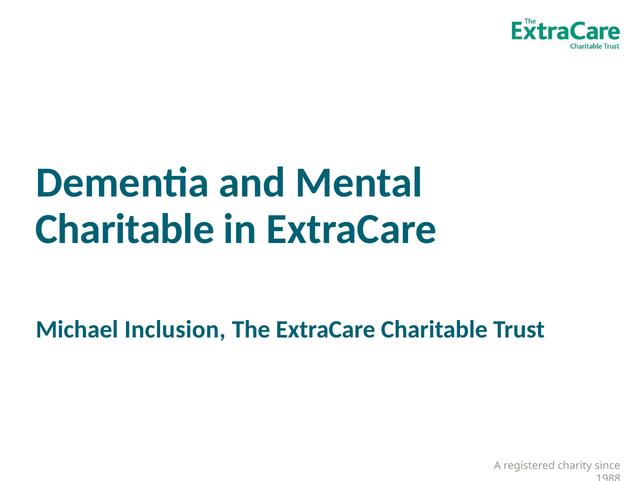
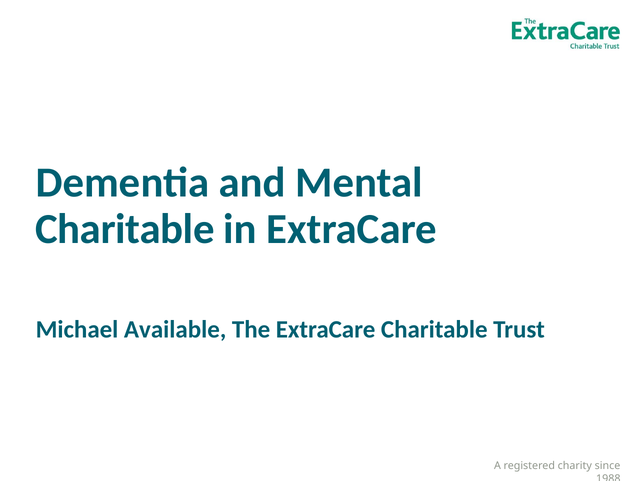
Inclusion: Inclusion -> Available (175, 330)
